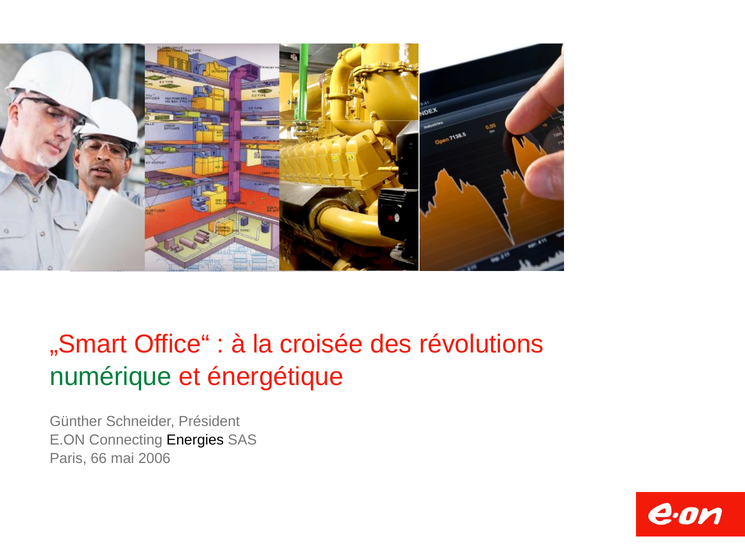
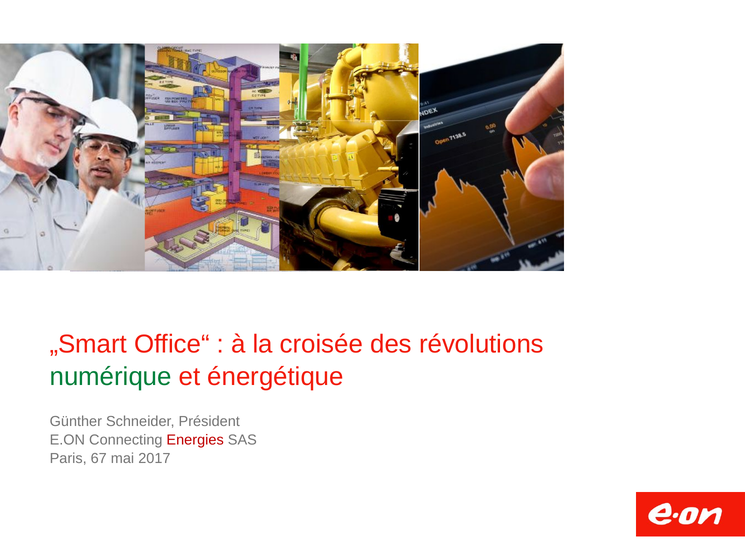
Energies colour: black -> red (195, 440)
66: 66 -> 67 (99, 458)
2006: 2006 -> 2017 (154, 458)
